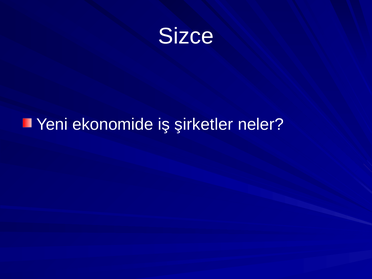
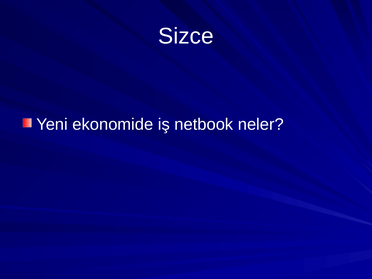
şirketler: şirketler -> netbook (204, 124)
